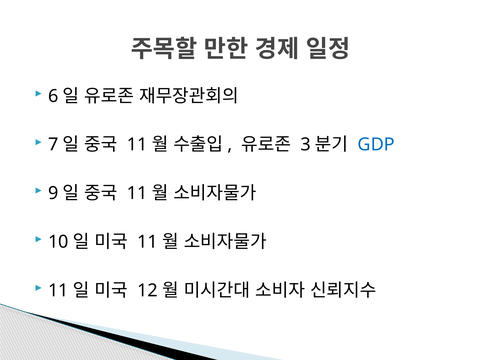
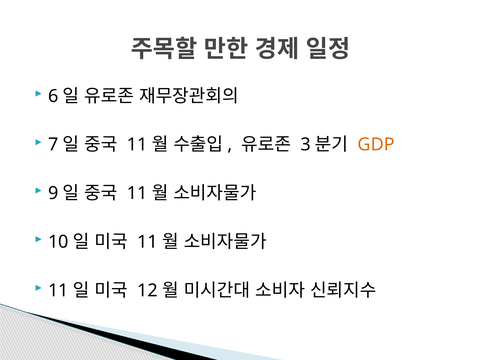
GDP colour: blue -> orange (376, 145)
